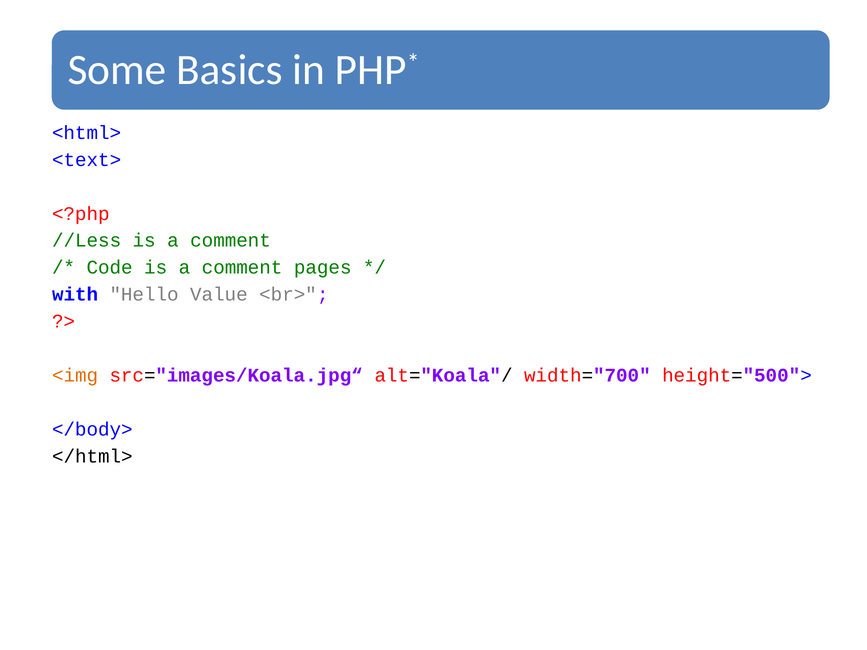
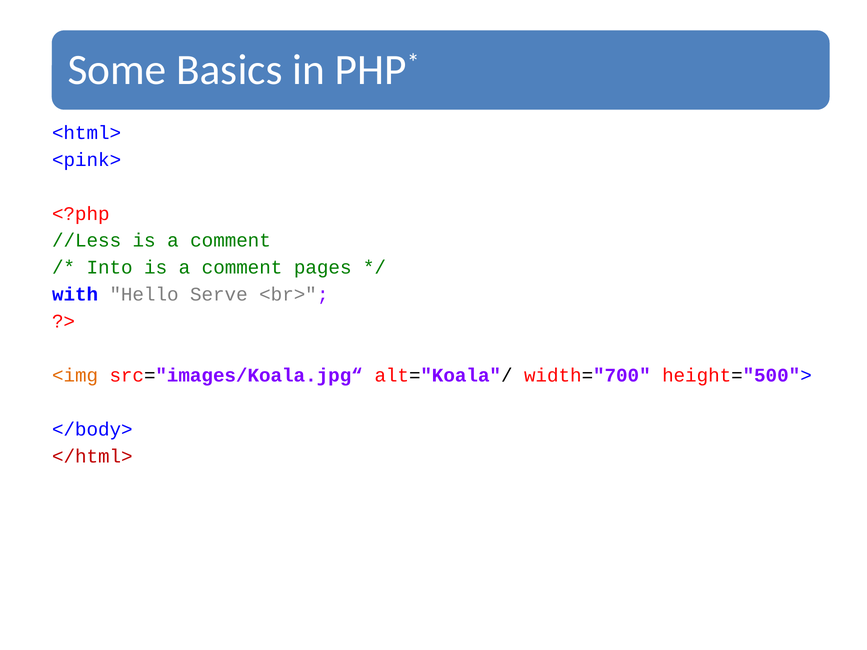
<text>: <text> -> <pink> (87, 160)
Code: Code -> Into (110, 268)
Value: Value -> Serve (219, 295)
</html> colour: black -> red (92, 456)
